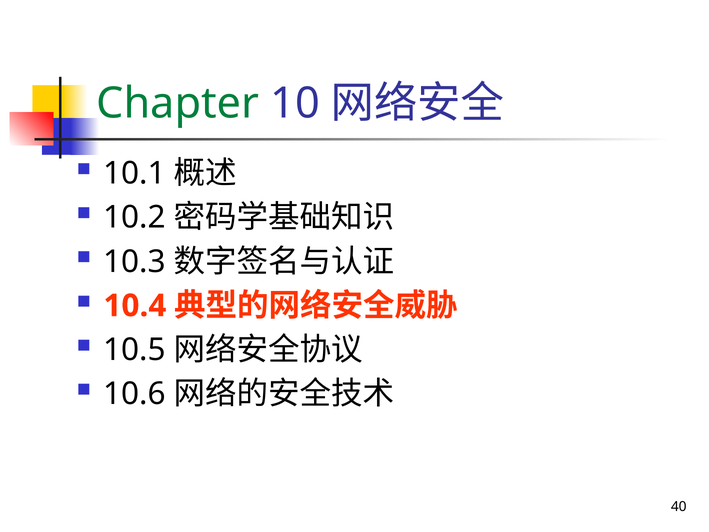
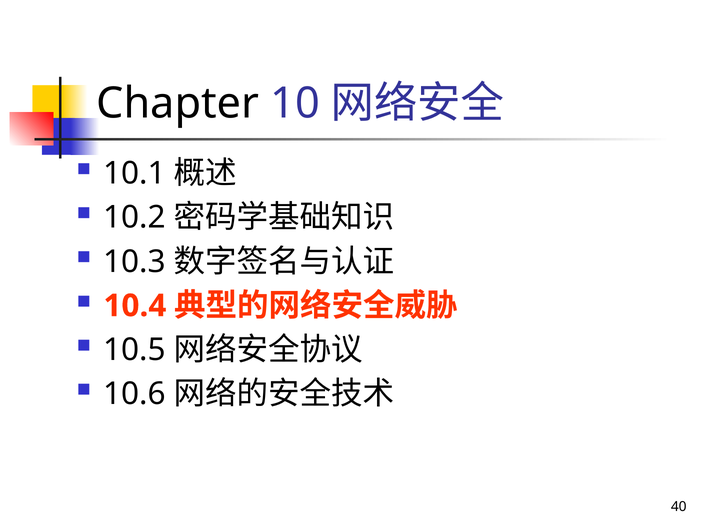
Chapter colour: green -> black (178, 103)
